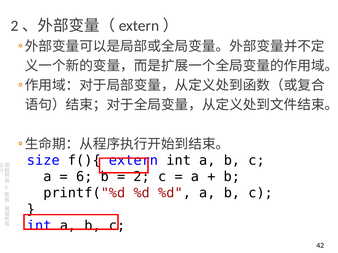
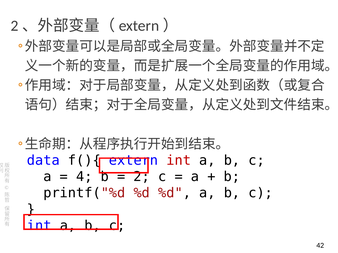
size: size -> data (43, 161)
int colour: black -> red (179, 161)
6: 6 -> 4 (84, 177)
